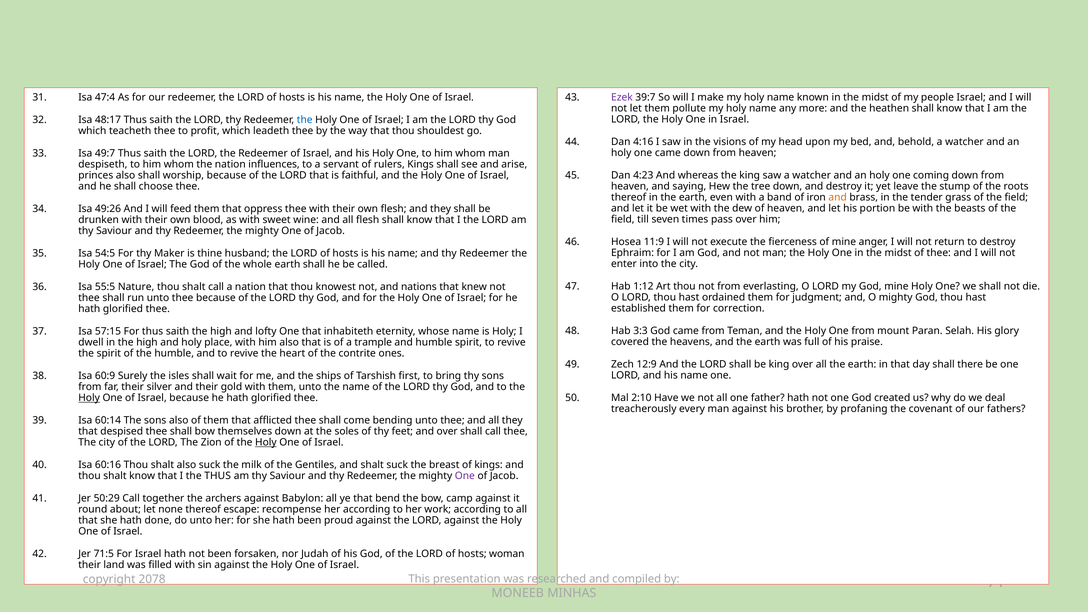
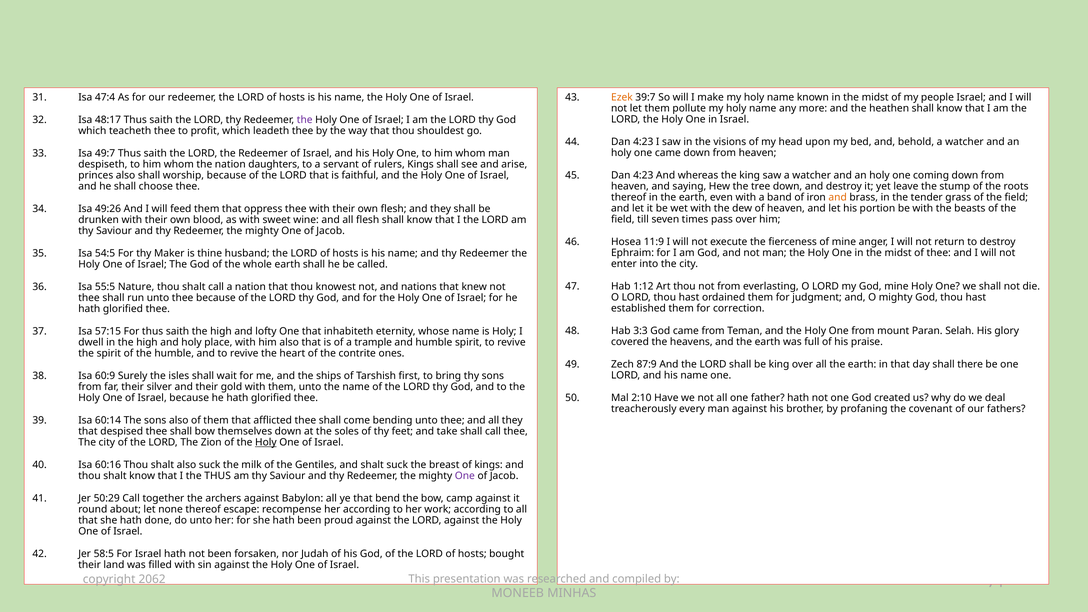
Ezek colour: purple -> orange (622, 97)
the colour: blue -> purple (305, 120)
4:16: 4:16 -> 4:23 (643, 142)
influences: influences -> daughters (274, 164)
12:9: 12:9 -> 87:9 (647, 364)
Holy underline: present -> none (89, 398)
and over: over -> take (447, 431)
71:5: 71:5 -> 58:5 (104, 554)
woman: woman -> bought (507, 554)
2078: 2078 -> 2062 (152, 579)
